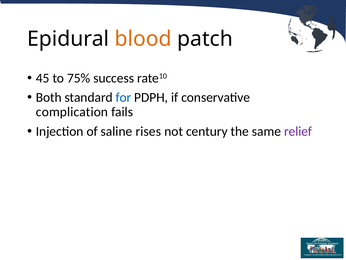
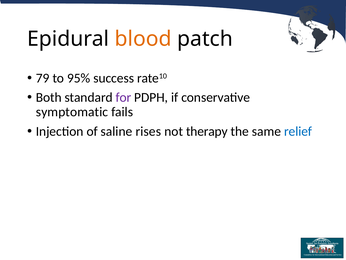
45: 45 -> 79 (43, 78)
75%: 75% -> 95% (79, 78)
for colour: blue -> purple (123, 97)
complication: complication -> symptomatic (72, 112)
century: century -> therapy (207, 131)
relief colour: purple -> blue (298, 131)
